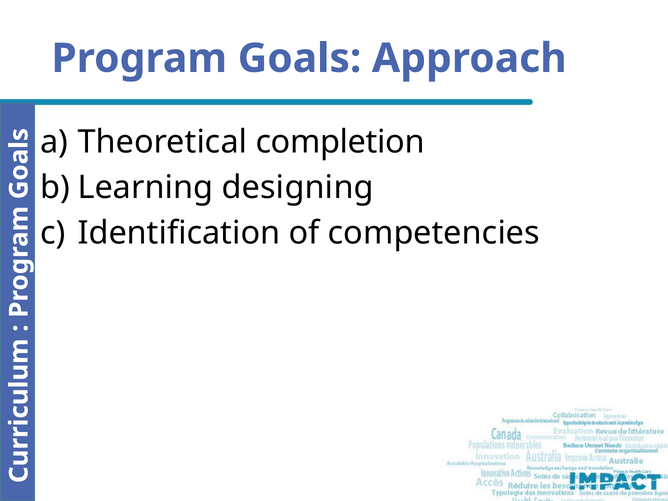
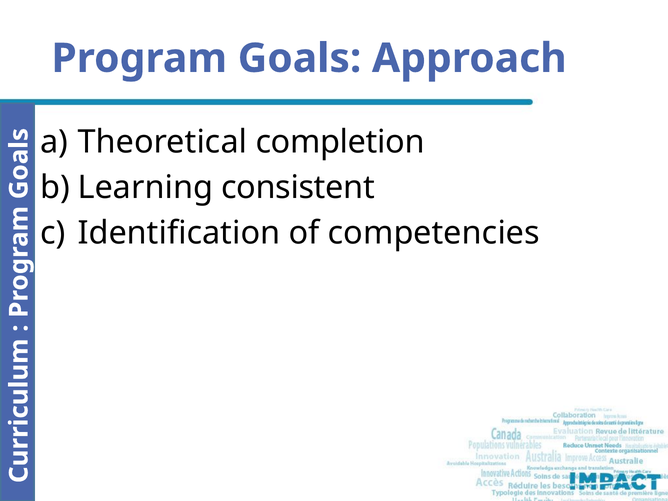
designing: designing -> consistent (298, 188)
